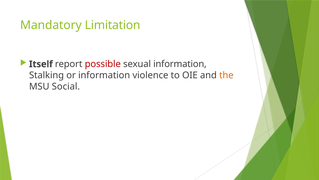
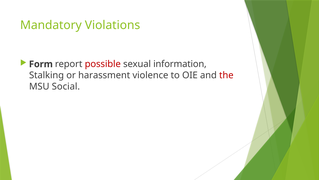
Limitation: Limitation -> Violations (113, 25)
Itself: Itself -> Form (41, 64)
or information: information -> harassment (104, 75)
the colour: orange -> red (226, 75)
